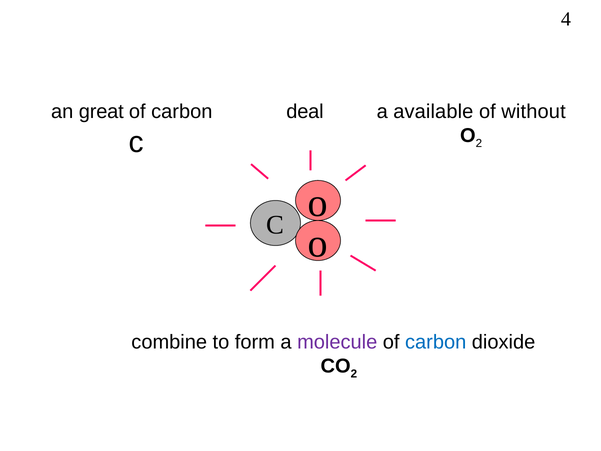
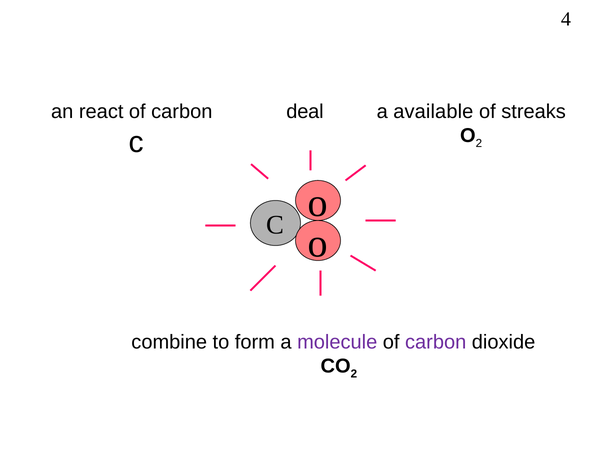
great: great -> react (101, 112)
without: without -> streaks (534, 112)
carbon colour: blue -> purple (436, 342)
